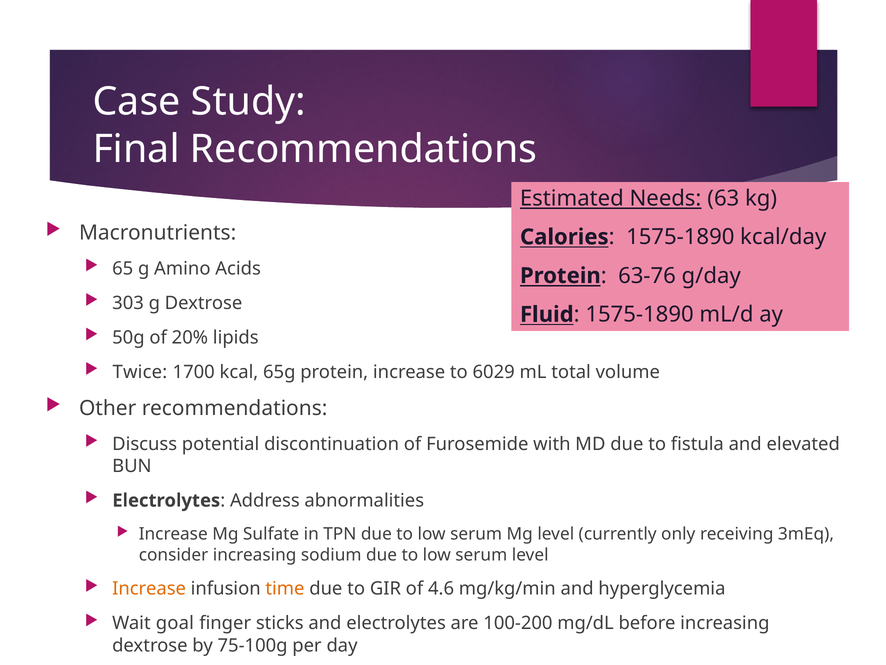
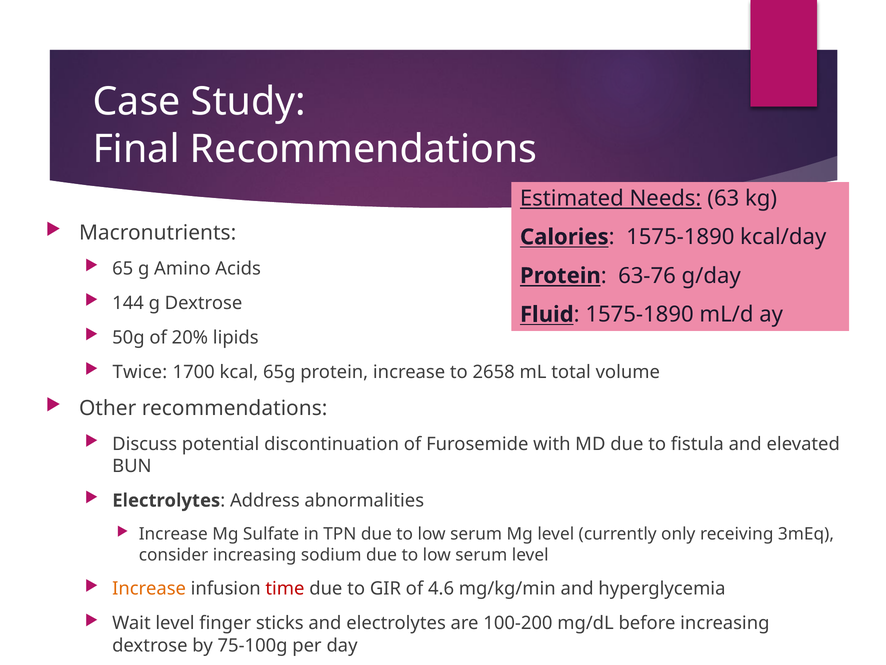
303: 303 -> 144 (128, 303)
6029: 6029 -> 2658 (494, 372)
time colour: orange -> red (285, 588)
Wait goal: goal -> level (175, 623)
